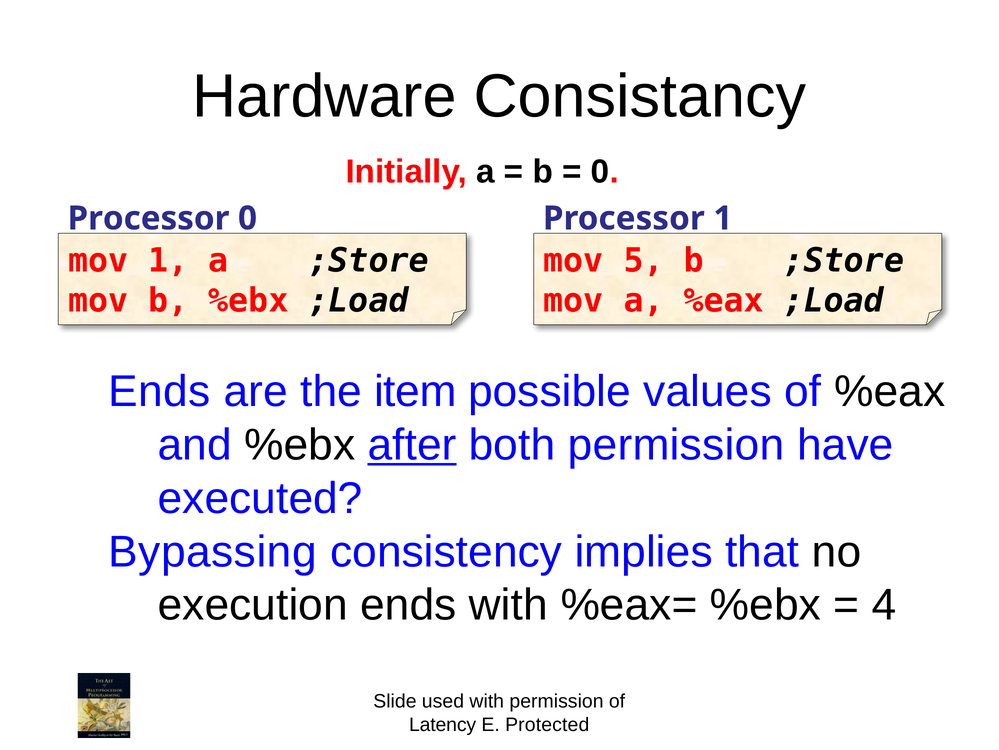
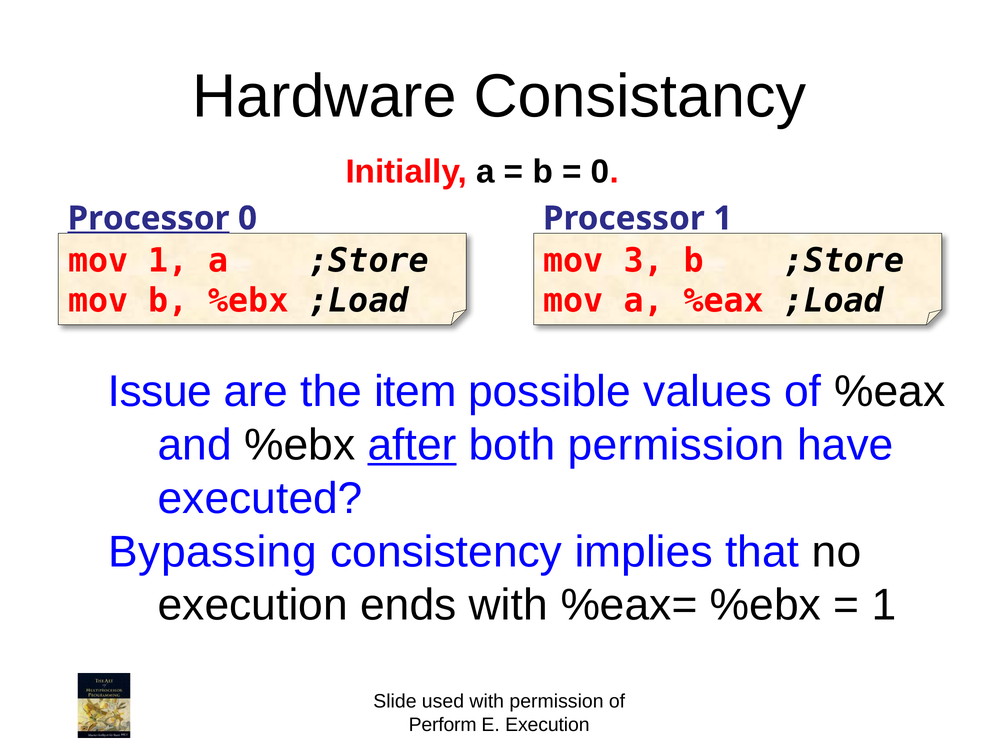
Processor underline: none -> present (148, 218)
5: 5 -> 3 (644, 260)
Ends: Ends -> Issue (160, 391)
4: 4 -> 1 (884, 605)
Latency: Latency -> Perform (443, 724)
E Protected: Protected -> Execution (547, 724)
